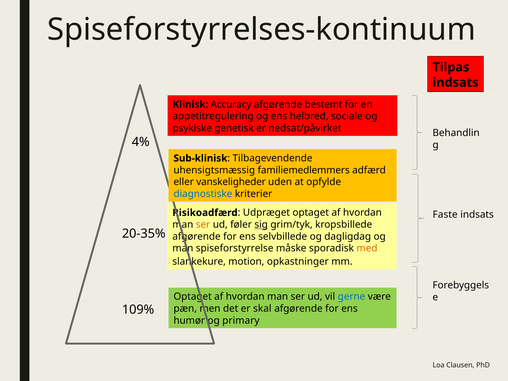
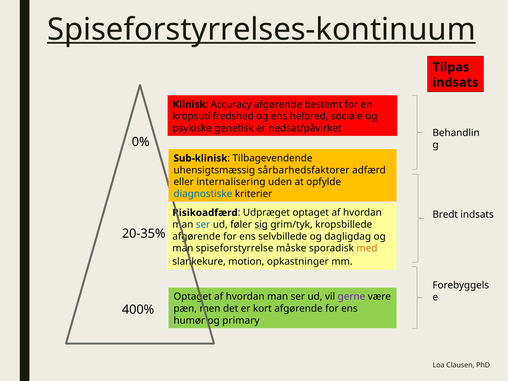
Spiseforstyrrelses-kontinuum underline: none -> present (261, 30)
appetitregulering: appetitregulering -> kropsutilfredshed (213, 116)
4%: 4% -> 0% (141, 142)
familiemedlemmers: familiemedlemmers -> sårbarhedsfaktorer (304, 170)
vanskeligheder: vanskeligheder -> internalisering (231, 182)
Faste: Faste -> Bredt (445, 215)
ser colour: orange -> blue (203, 225)
gerne colour: blue -> purple (351, 297)
skal: skal -> kort (262, 309)
109%: 109% -> 400% (138, 310)
